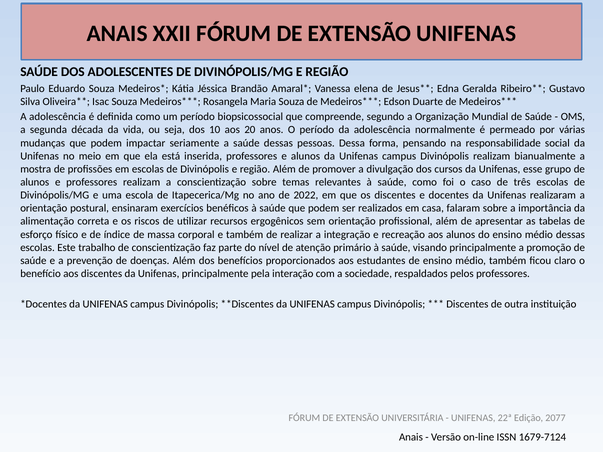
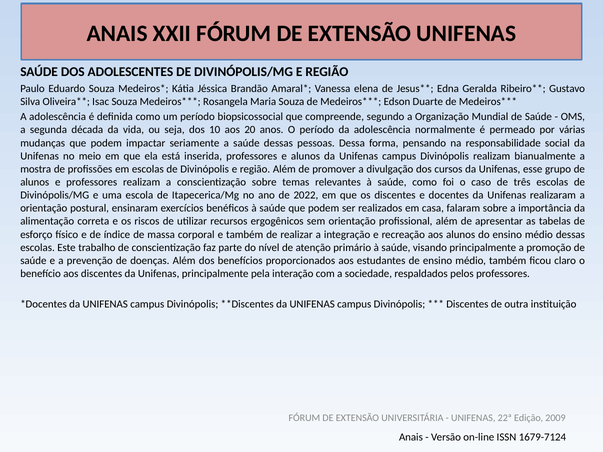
2077: 2077 -> 2009 (555, 418)
